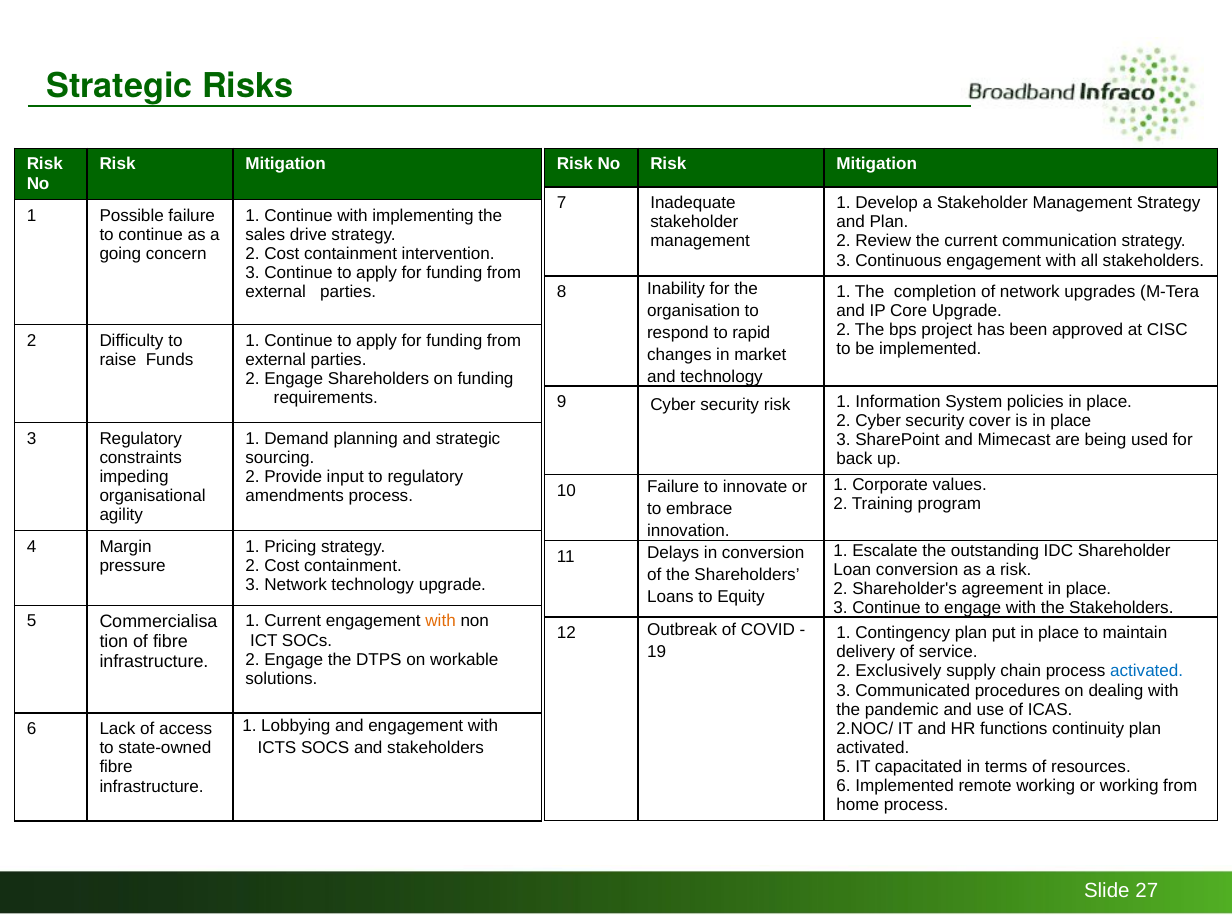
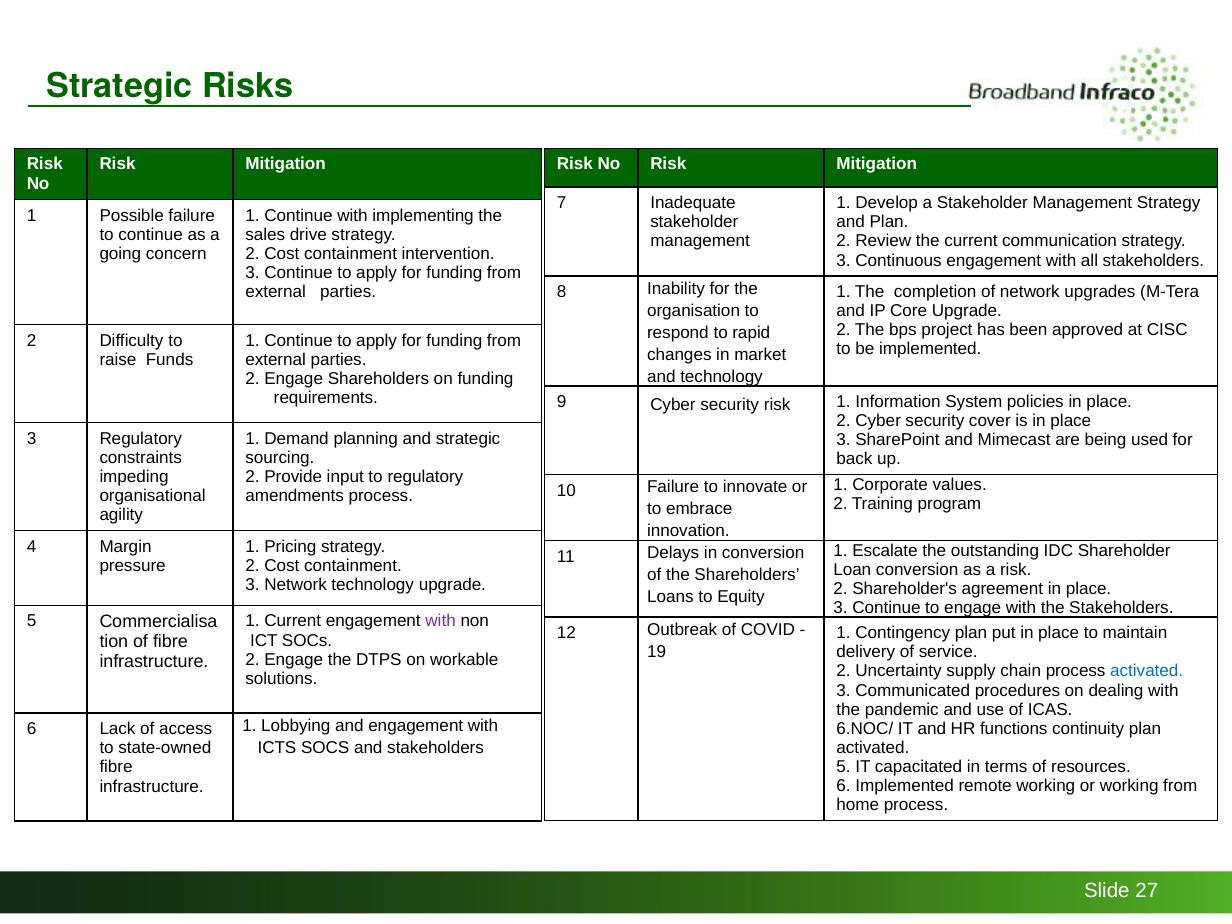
with colour: orange -> purple (441, 621)
Exclusively: Exclusively -> Uncertainty (899, 671)
2.NOC/: 2.NOC/ -> 6.NOC/ (865, 729)
